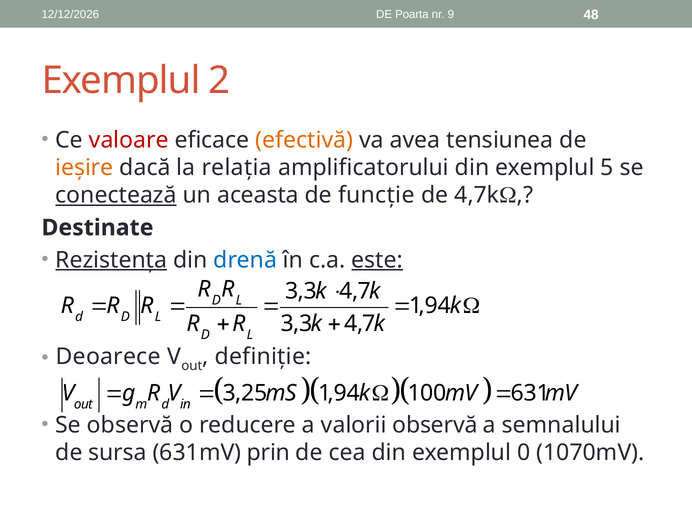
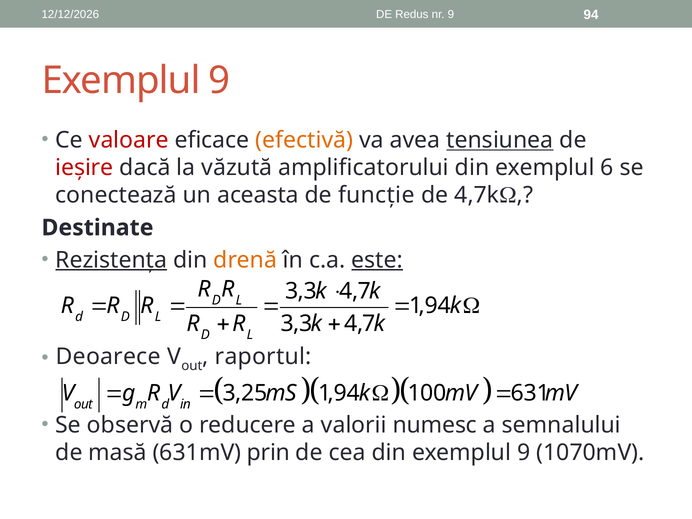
Poarta: Poarta -> Redus (412, 15)
48: 48 -> 94 (591, 15)
2: 2 -> 9 (219, 81)
tensiunea underline: none -> present (500, 140)
ieșire colour: orange -> red (84, 168)
relația: relația -> văzută (237, 168)
5: 5 -> 6 (607, 168)
conectează underline: present -> none (116, 195)
drenă colour: blue -> orange (245, 260)
definiție: definiție -> raportul (263, 357)
valorii observă: observă -> numesc (435, 425)
sursa: sursa -> masă (118, 453)
din exemplul 0: 0 -> 9 (524, 453)
